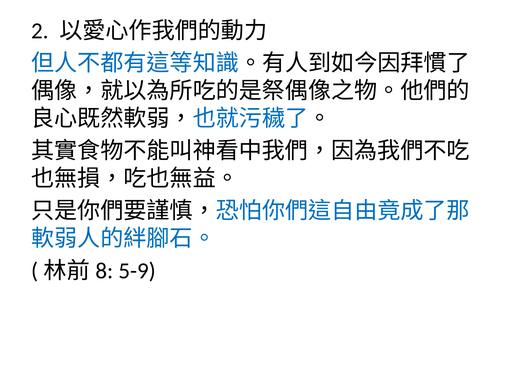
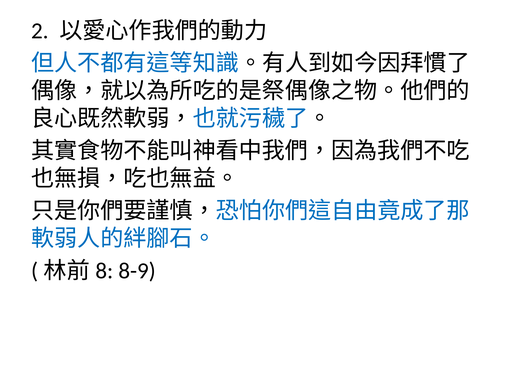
5-9: 5-9 -> 8-9 (137, 271)
